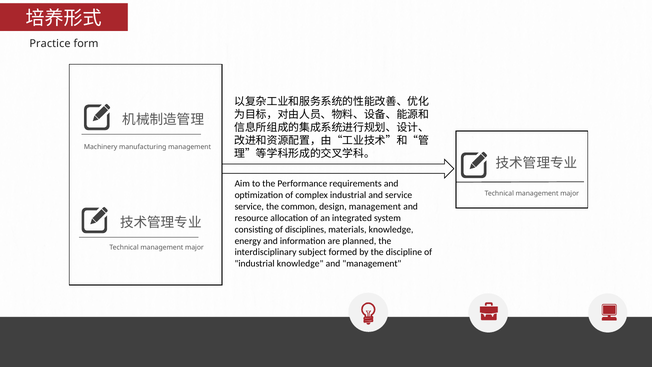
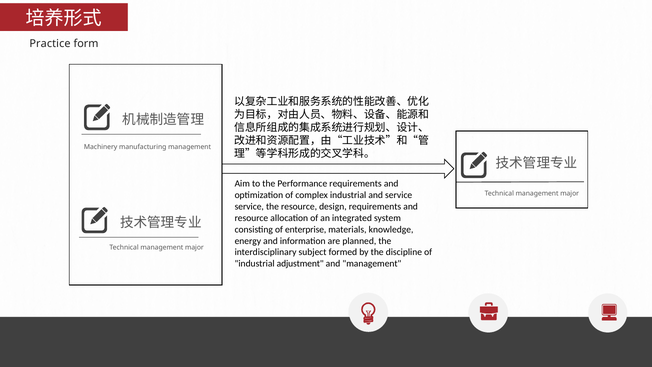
the common: common -> resource (299, 207)
design management: management -> requirements (375, 207)
disciplines: disciplines -> enterprise (306, 229)
industrial knowledge: knowledge -> adjustment (300, 264)
